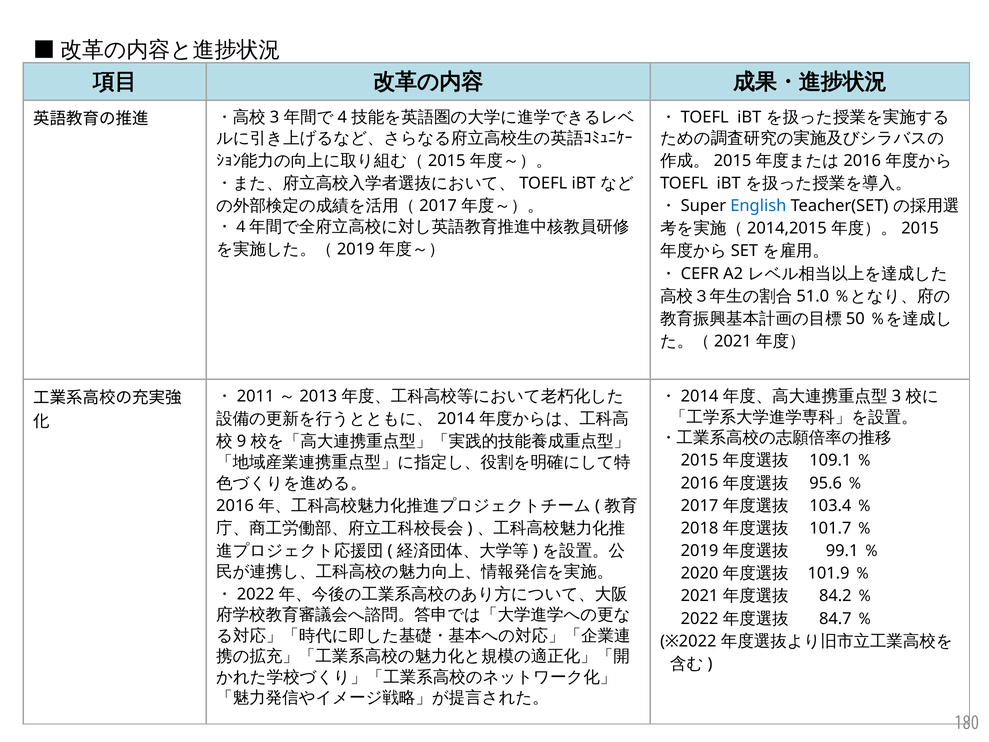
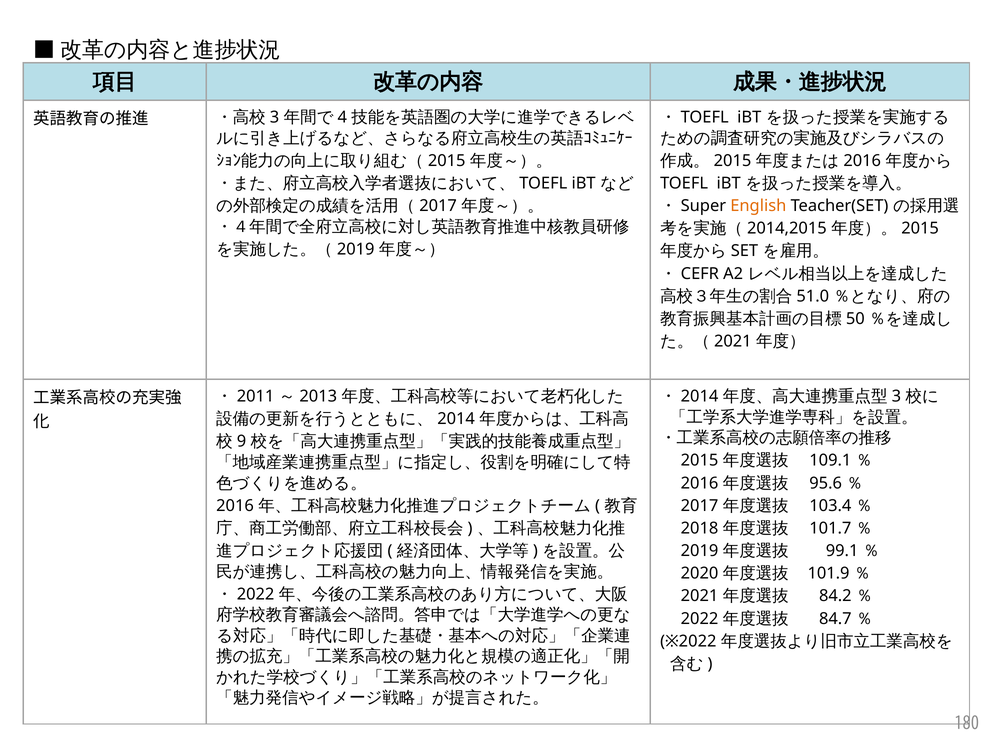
English colour: blue -> orange (758, 206)
